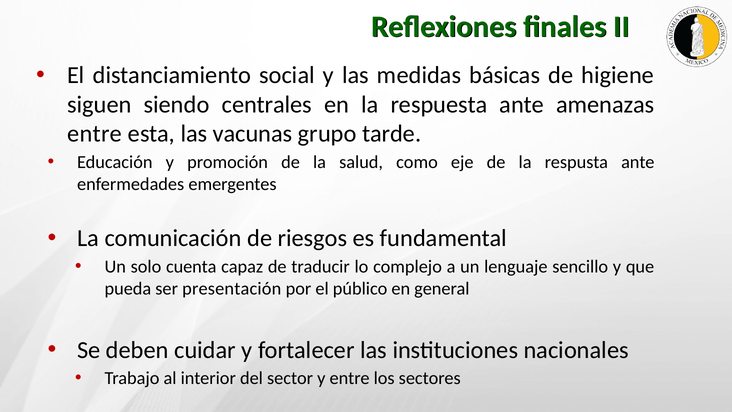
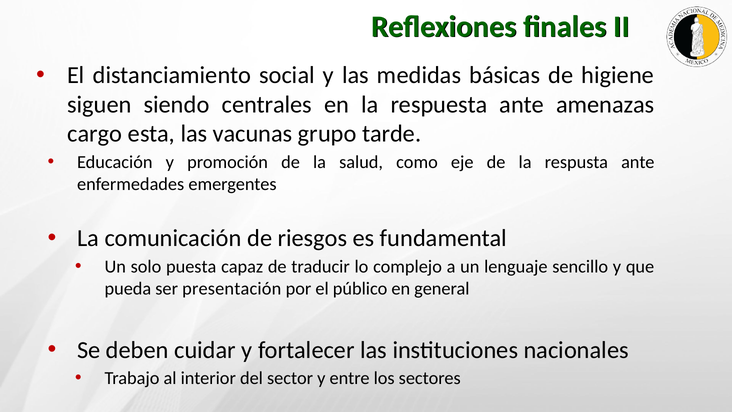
entre: entre -> cargo (95, 134)
cuenta: cuenta -> puesta (191, 266)
